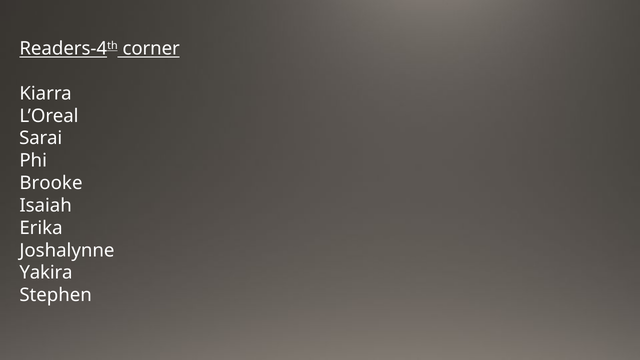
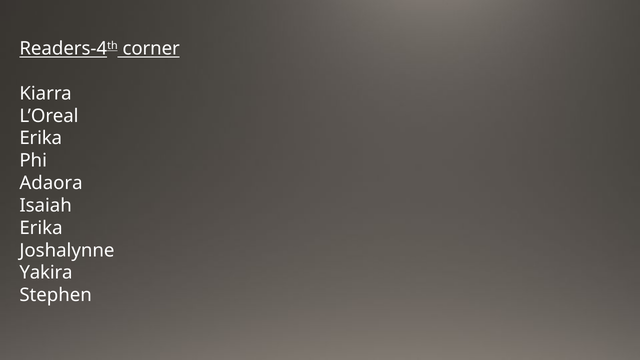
Sarai: Sarai -> Erika (41, 138)
Brooke: Brooke -> Adaora (51, 183)
